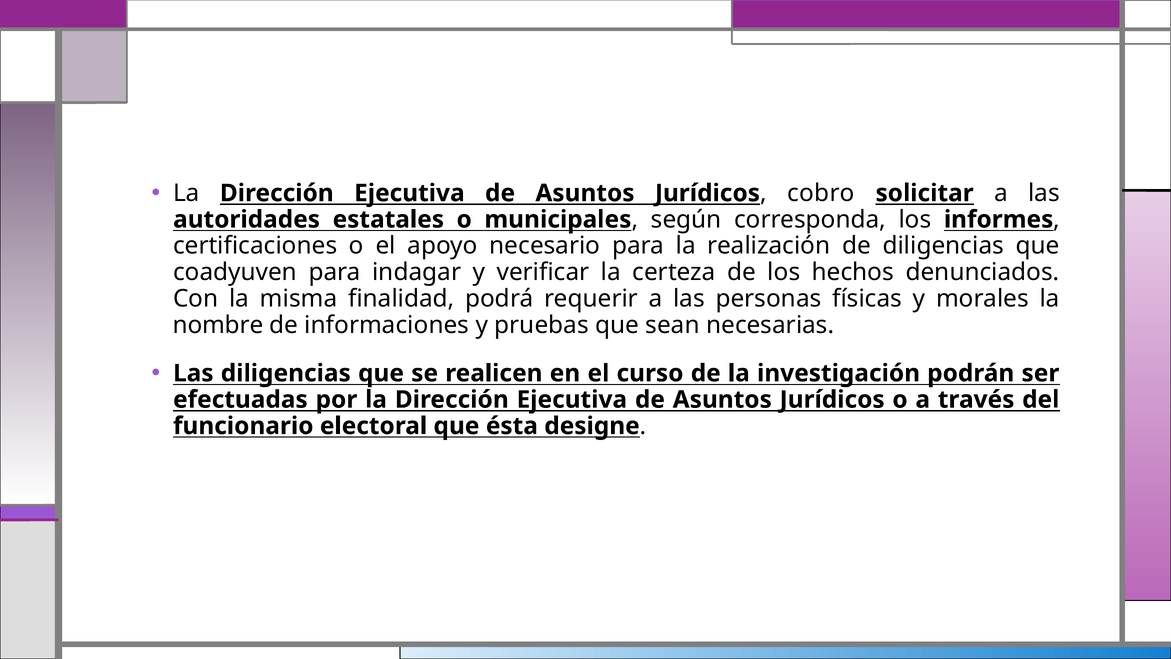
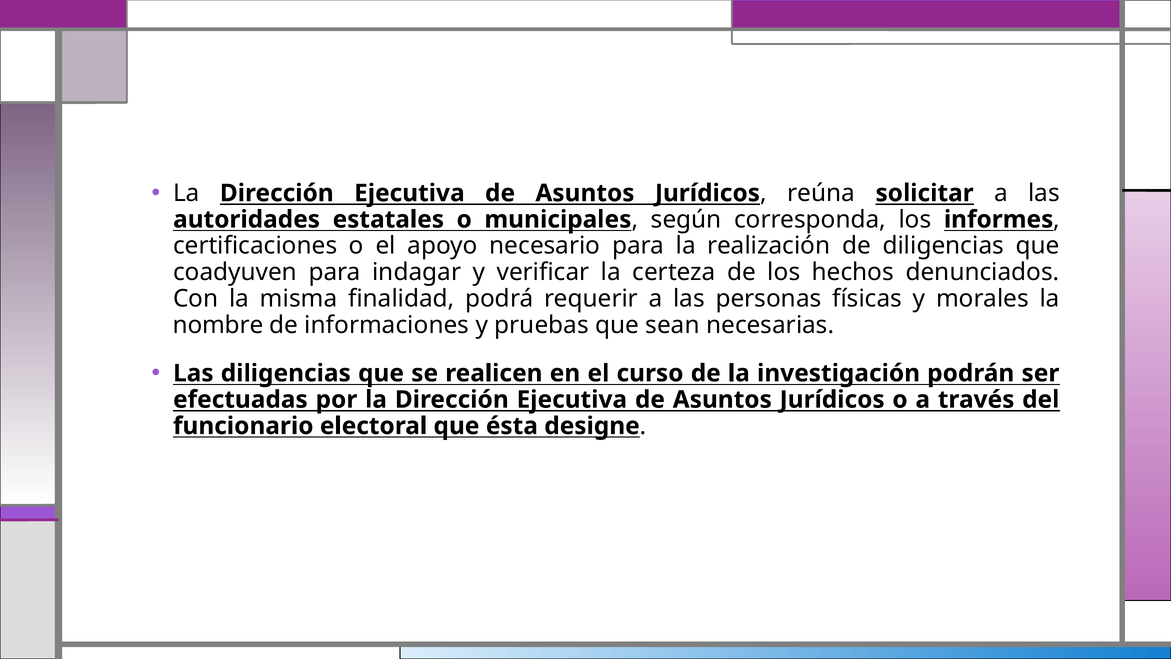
cobro: cobro -> reúna (821, 193)
